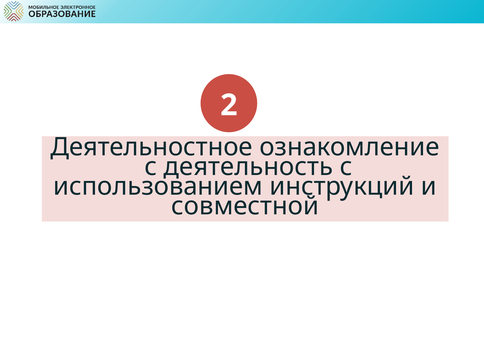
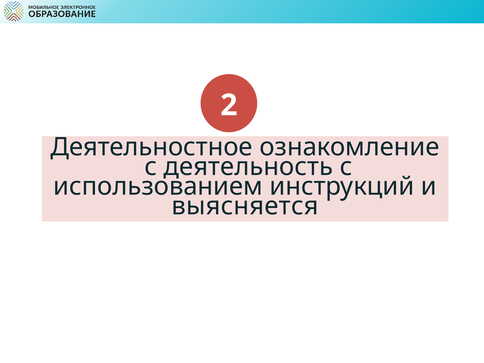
совместной: совместной -> выясняется (245, 206)
